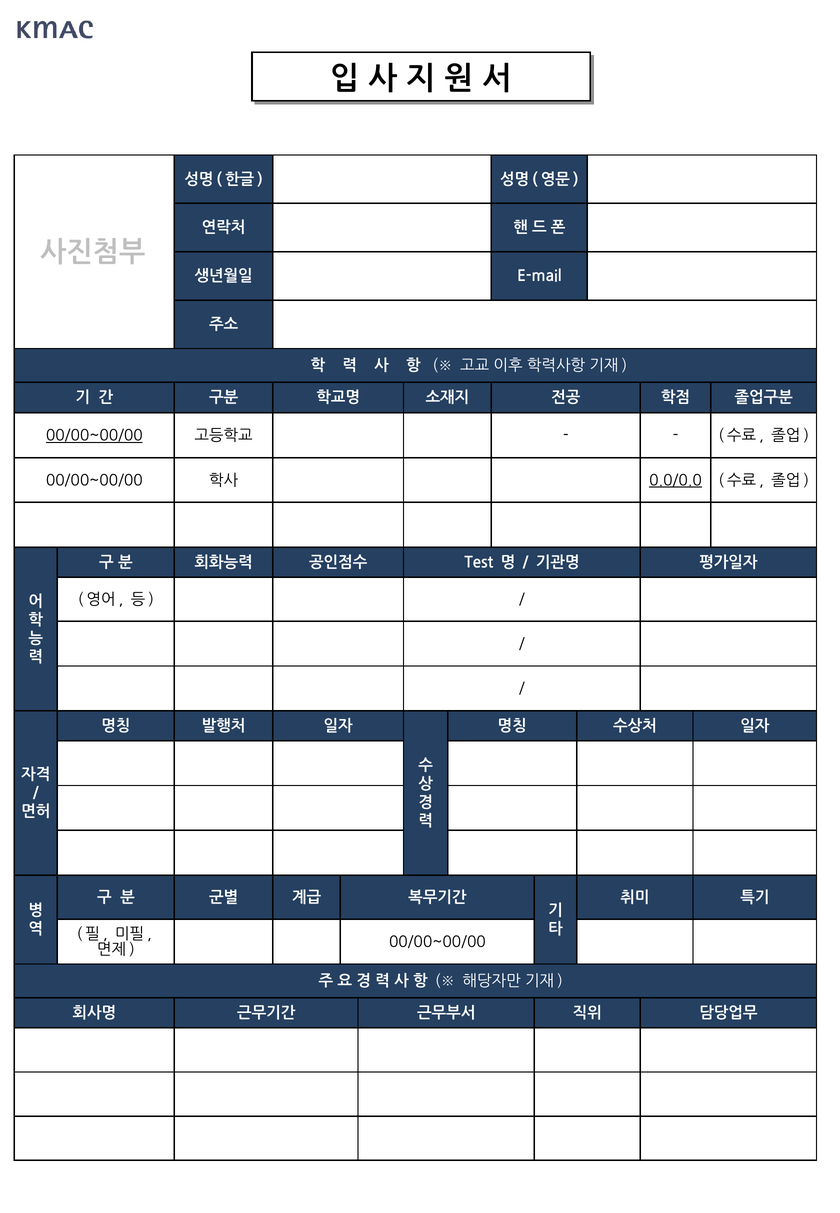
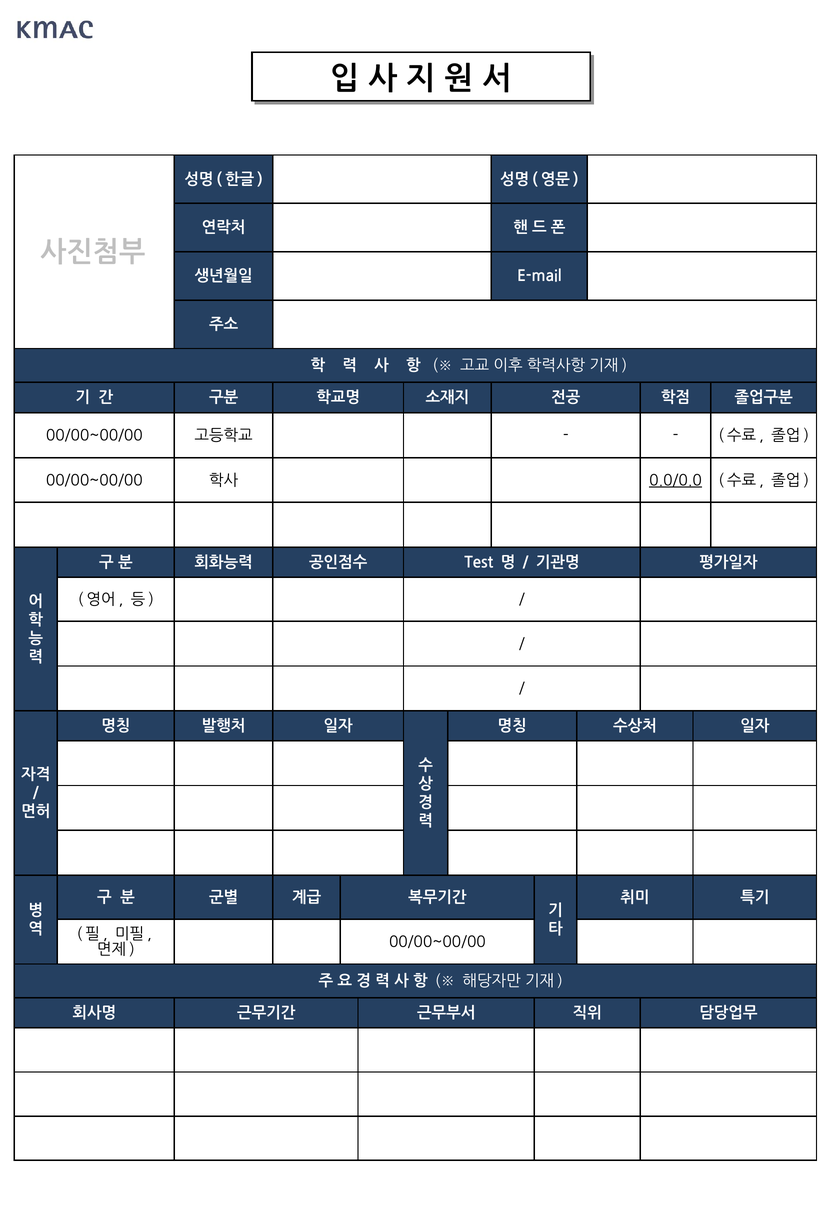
00/00~00/00 underline: present -> none (94, 436)
